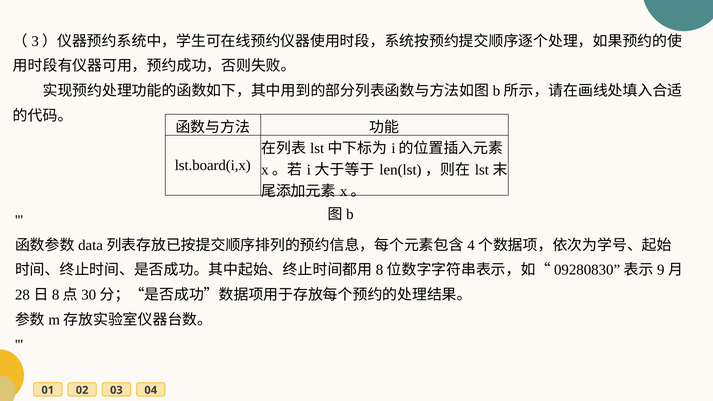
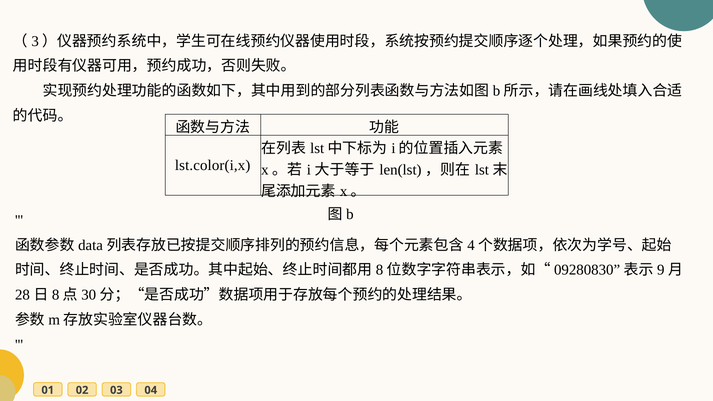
lst.board(i,x: lst.board(i,x -> lst.color(i,x (213, 165)
